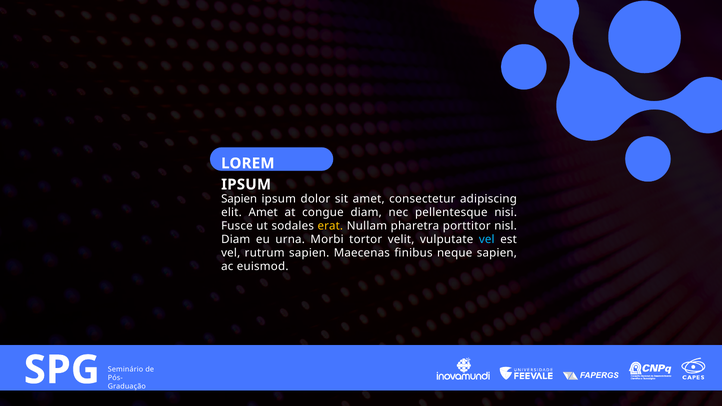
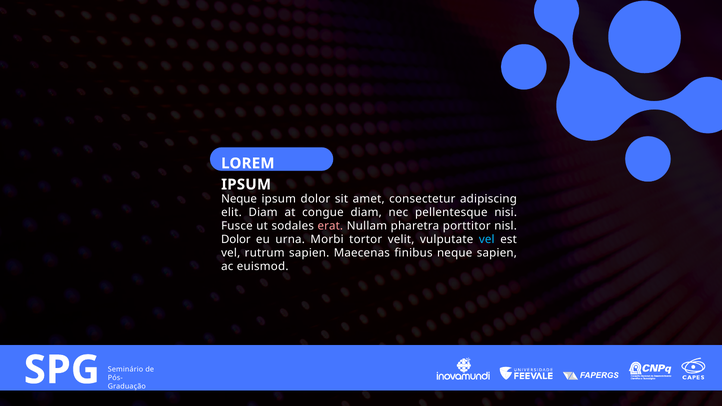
Sapien: Sapien -> Neque (239, 199)
elit Amet: Amet -> Diam (263, 212)
erat colour: yellow -> pink (330, 226)
Diam: Diam -> Dolor (236, 240)
